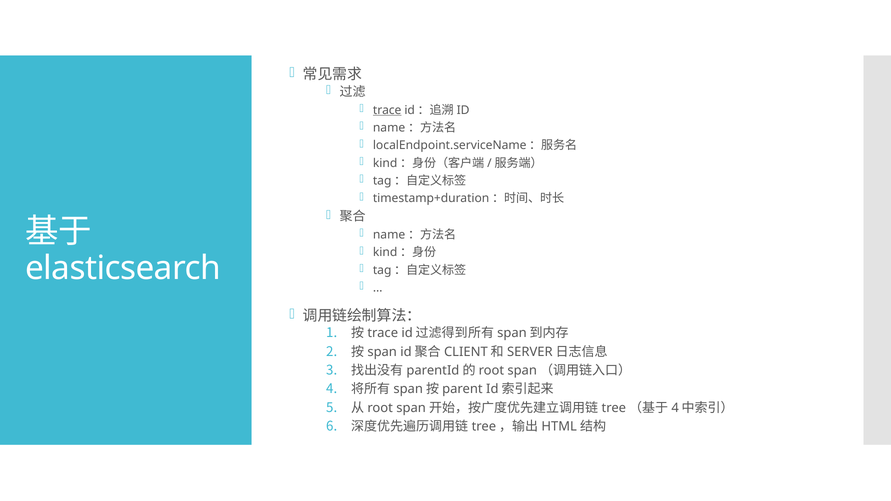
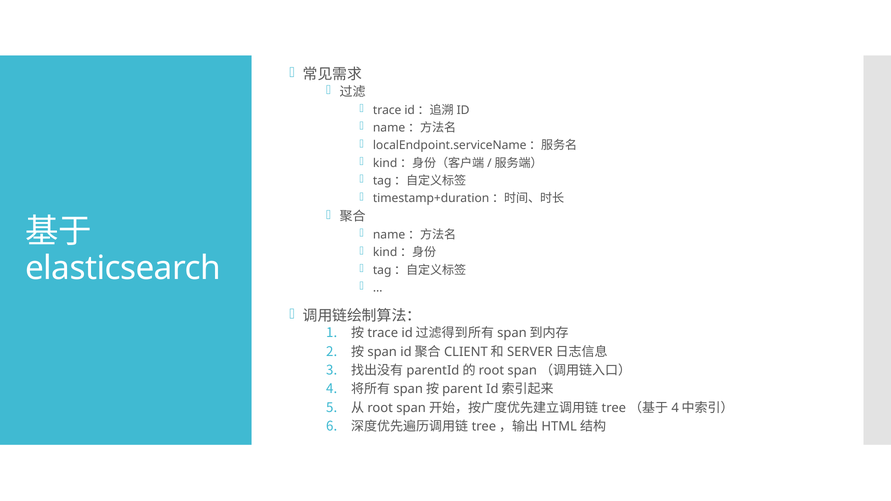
trace underline: present -> none (387, 110)
